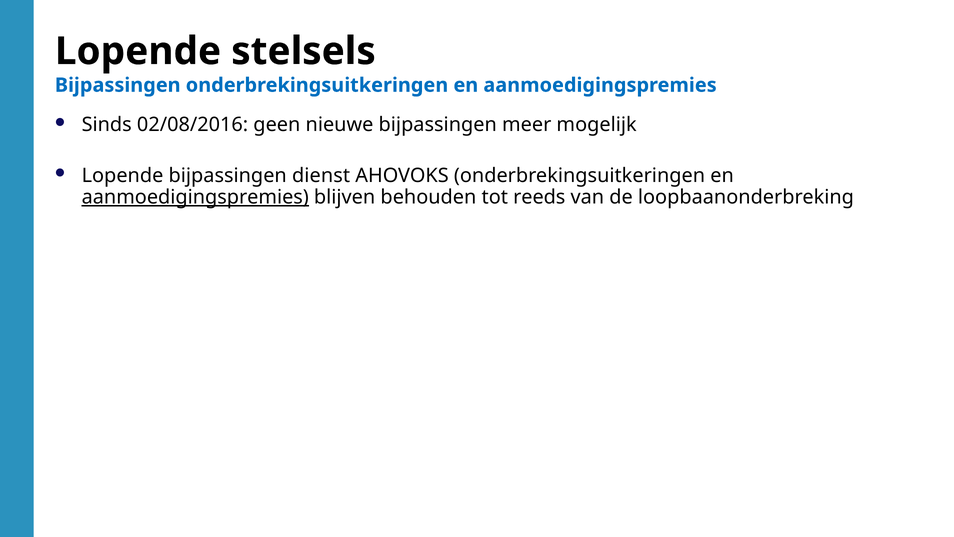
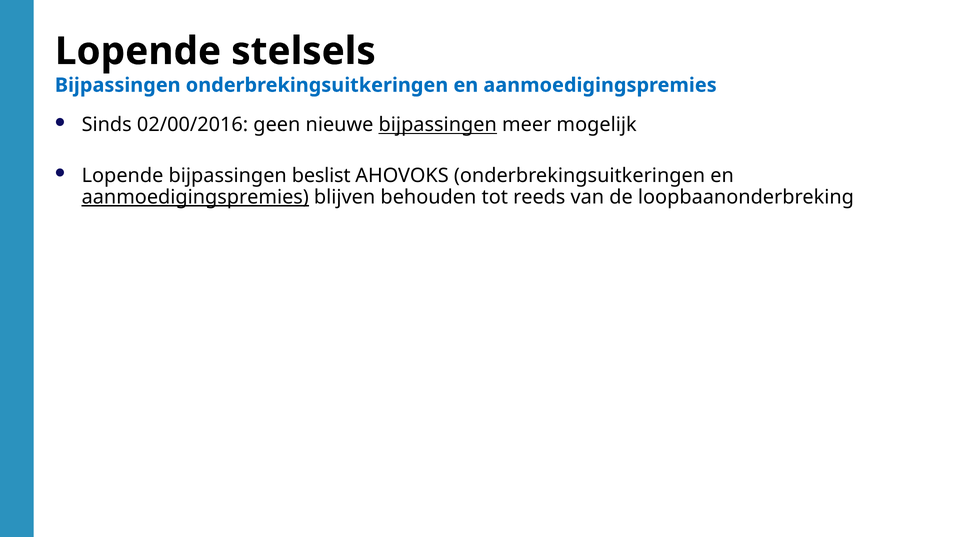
02/08/2016: 02/08/2016 -> 02/00/2016 (193, 125)
bijpassingen underline: none -> present (438, 125)
dienst: dienst -> beslist (321, 176)
